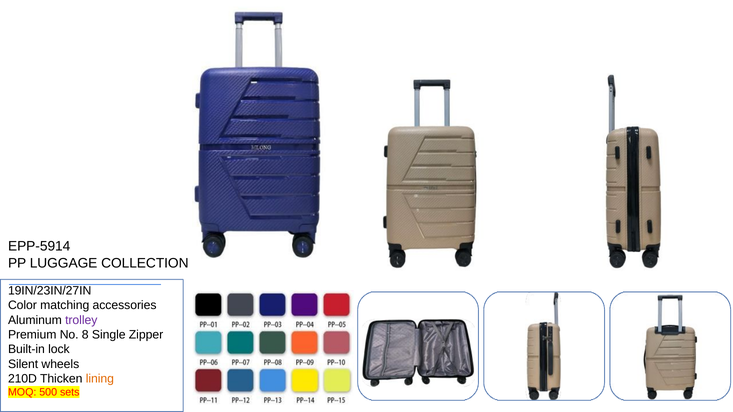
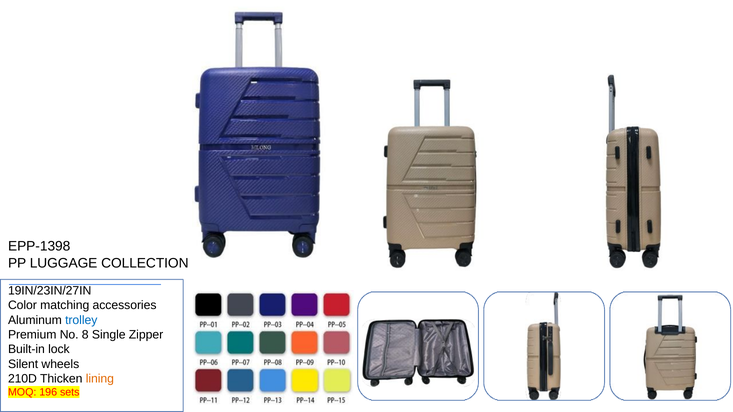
EPP-5914: EPP-5914 -> EPP-1398 (39, 246)
trolley colour: purple -> blue (81, 320)
500: 500 -> 196 (48, 393)
